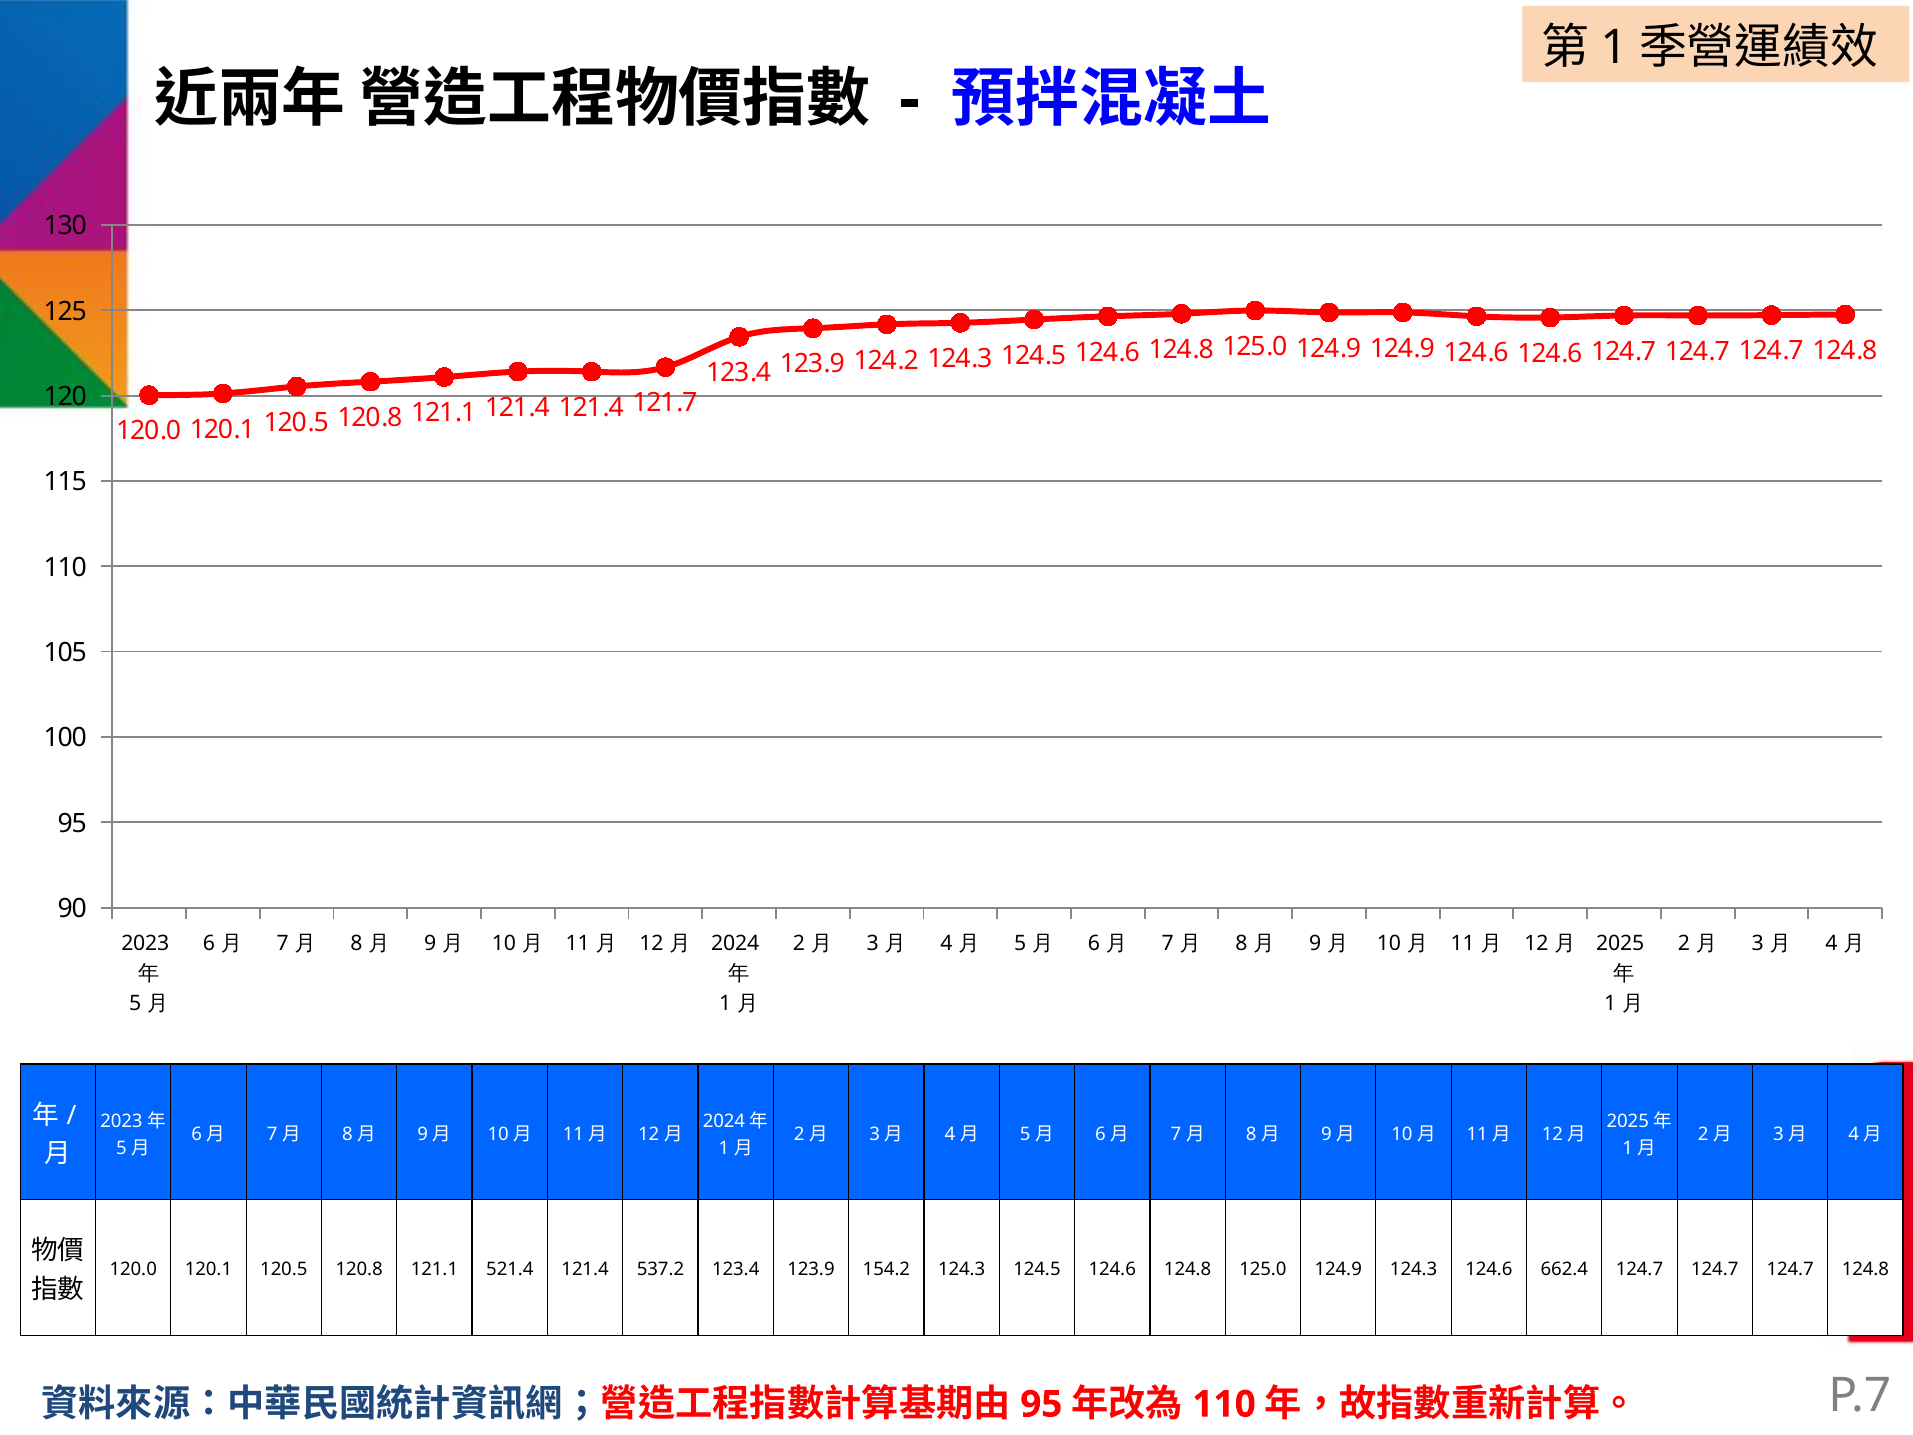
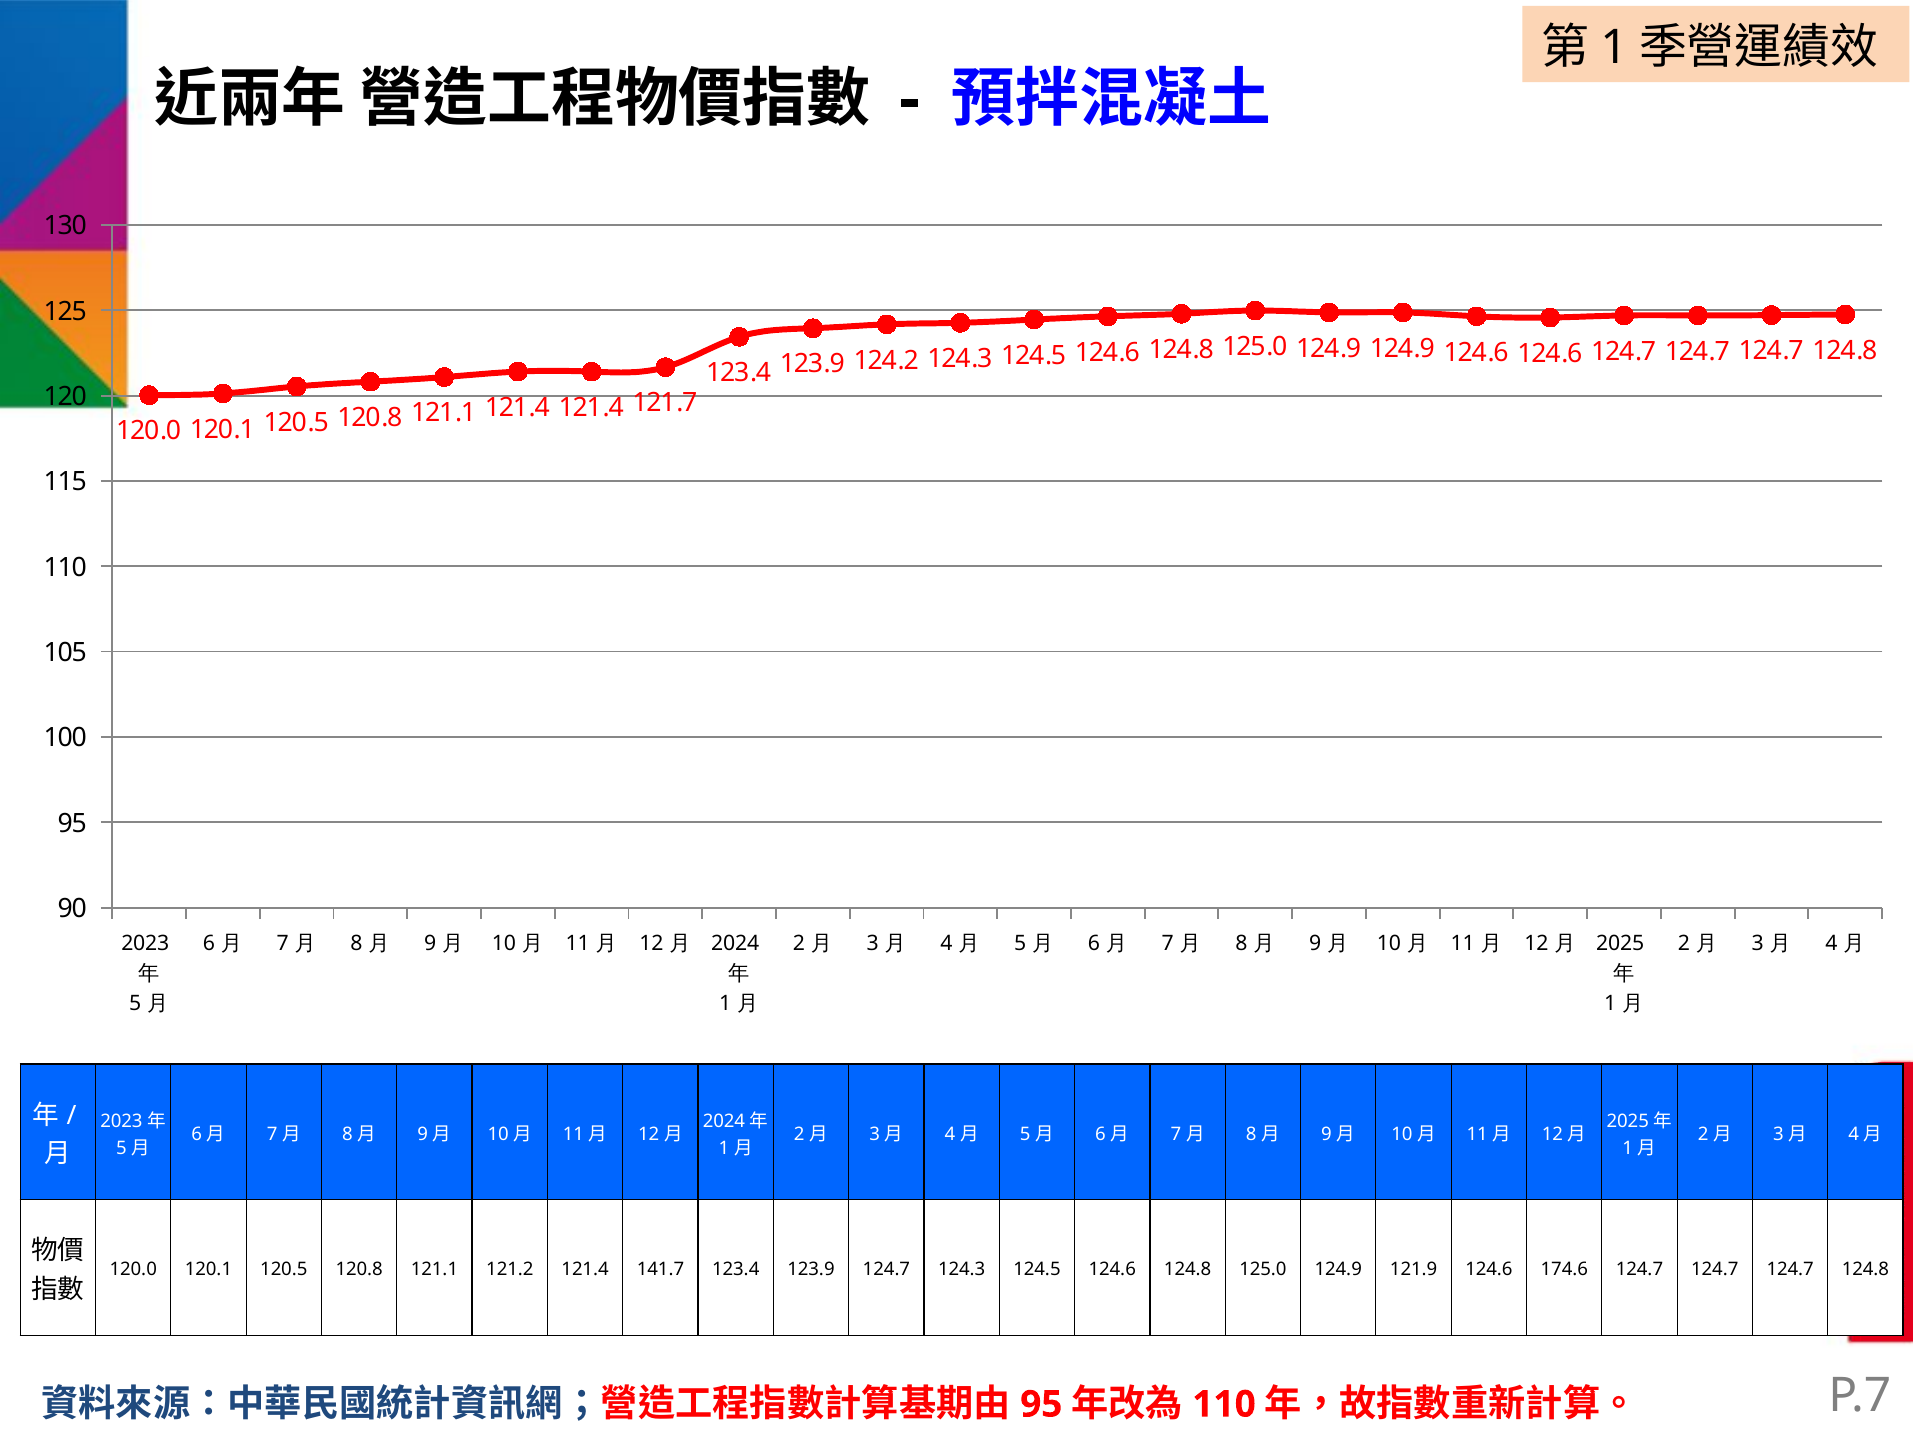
521.4: 521.4 -> 121.2 (510, 1269)
537.2: 537.2 -> 141.7 (660, 1269)
123.9 154.2: 154.2 -> 124.7 (886, 1269)
124.9 124.3: 124.3 -> 121.9 (1414, 1269)
662.4: 662.4 -> 174.6 (1564, 1269)
